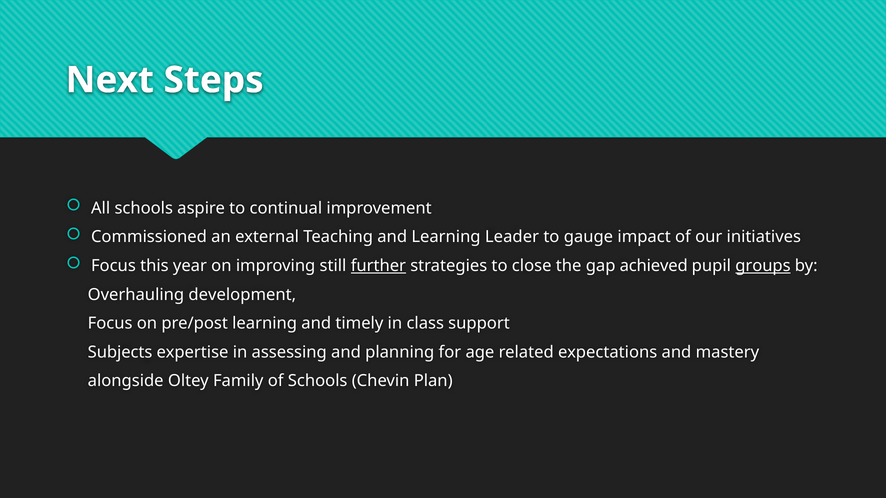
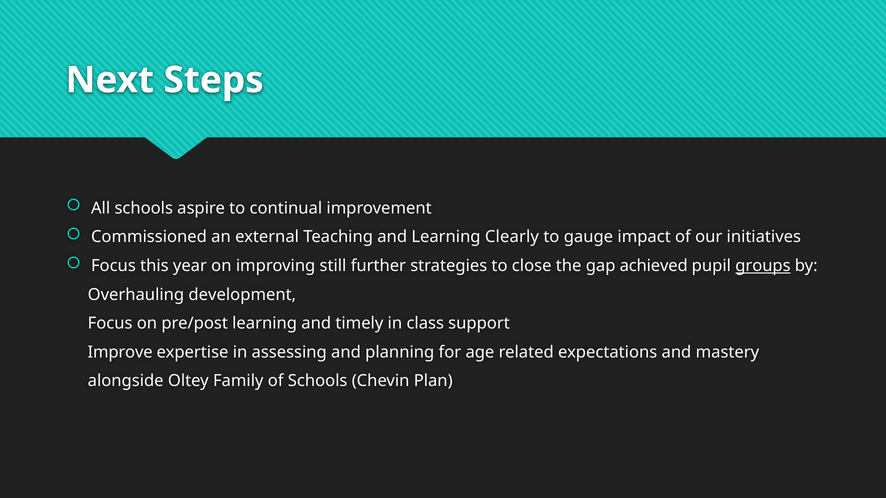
Leader: Leader -> Clearly (512, 237)
further underline: present -> none (378, 266)
Subjects: Subjects -> Improve (120, 352)
